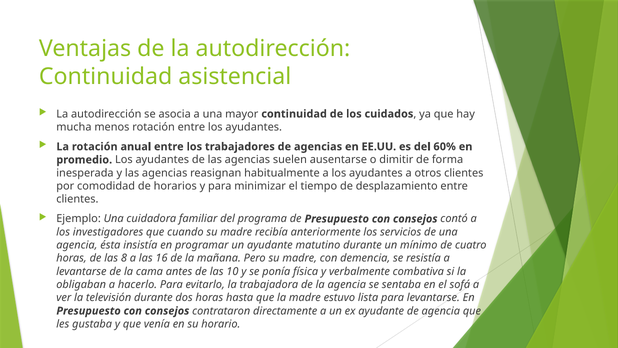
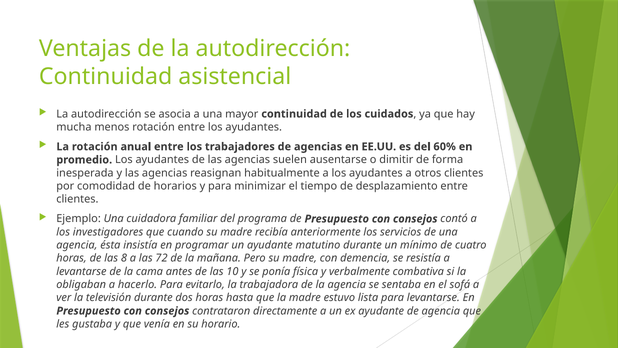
16: 16 -> 72 (162, 258)
